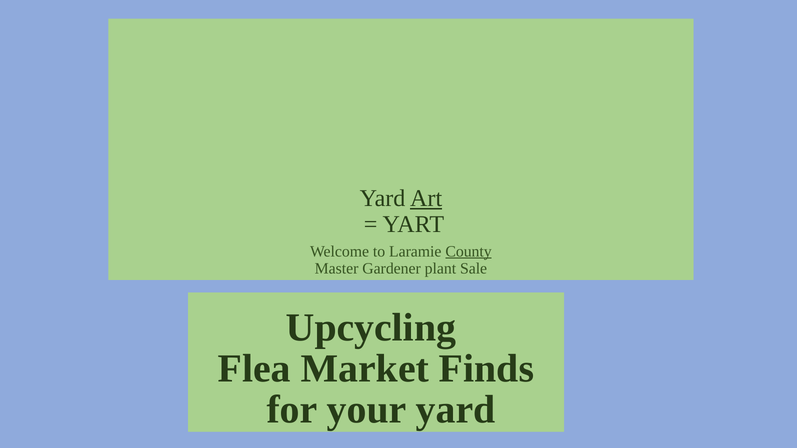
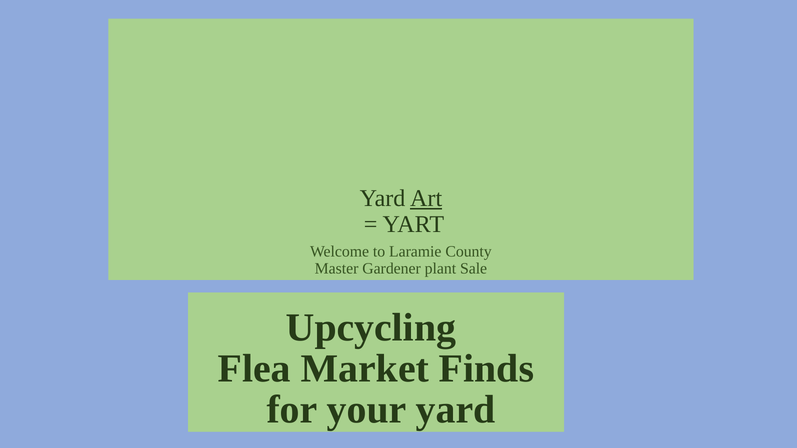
County underline: present -> none (469, 252)
